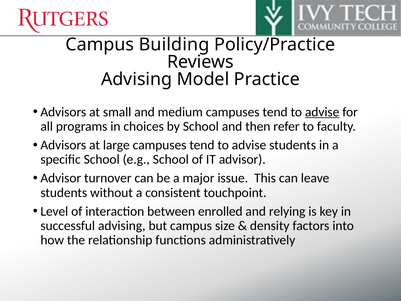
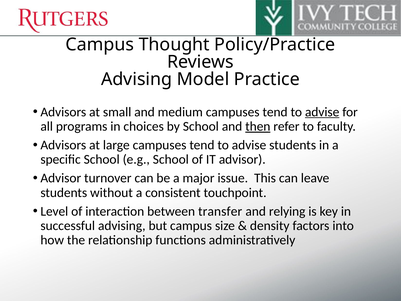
Building: Building -> Thought (174, 45)
then underline: none -> present (258, 126)
enrolled: enrolled -> transfer (220, 211)
